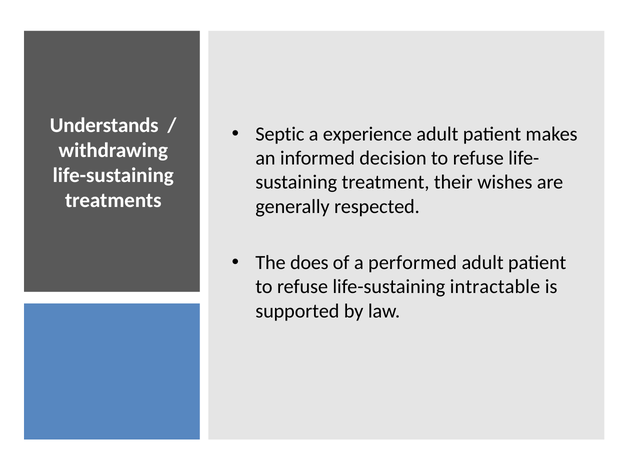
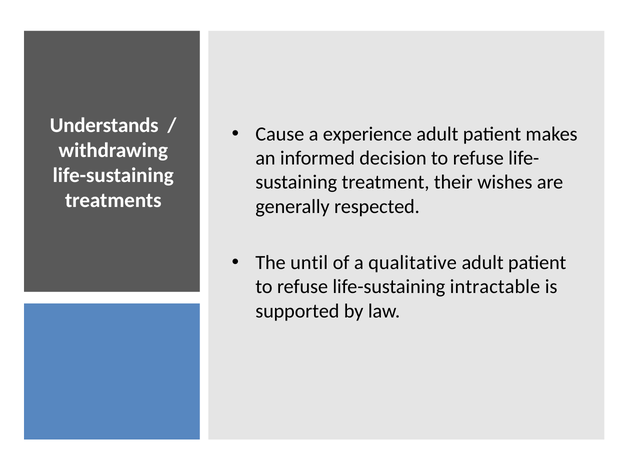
Septic: Septic -> Cause (280, 134)
does: does -> until (309, 263)
performed: performed -> qualitative (413, 263)
